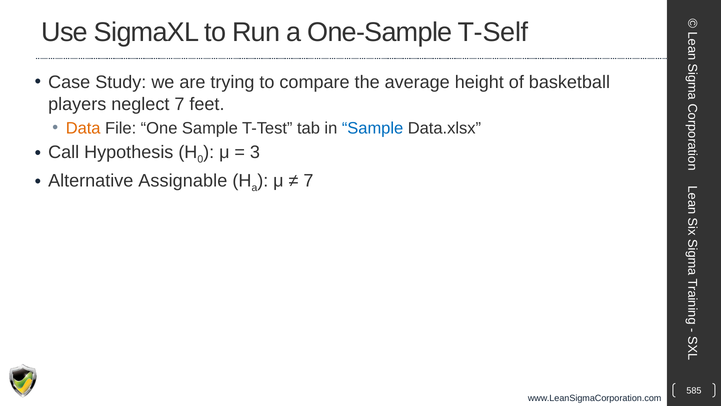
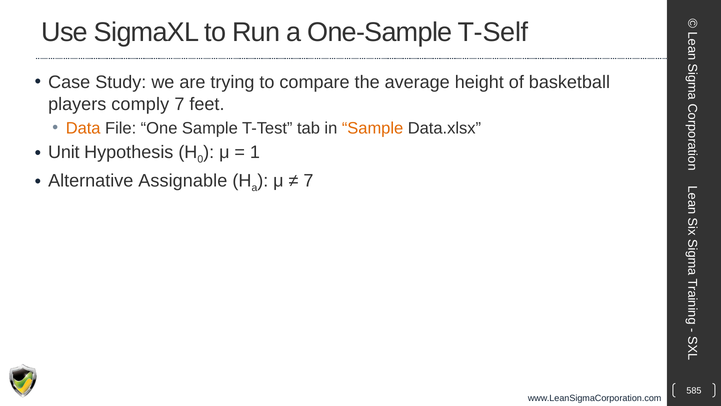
neglect: neglect -> comply (140, 104)
Sample colour: blue -> orange (373, 128)
Call: Call -> Unit (64, 152)
3: 3 -> 1 (255, 152)
